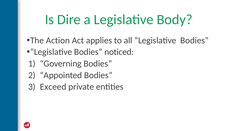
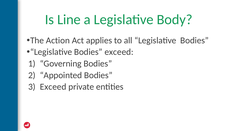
Dire: Dire -> Line (69, 20)
Bodies noticed: noticed -> exceed (119, 52)
